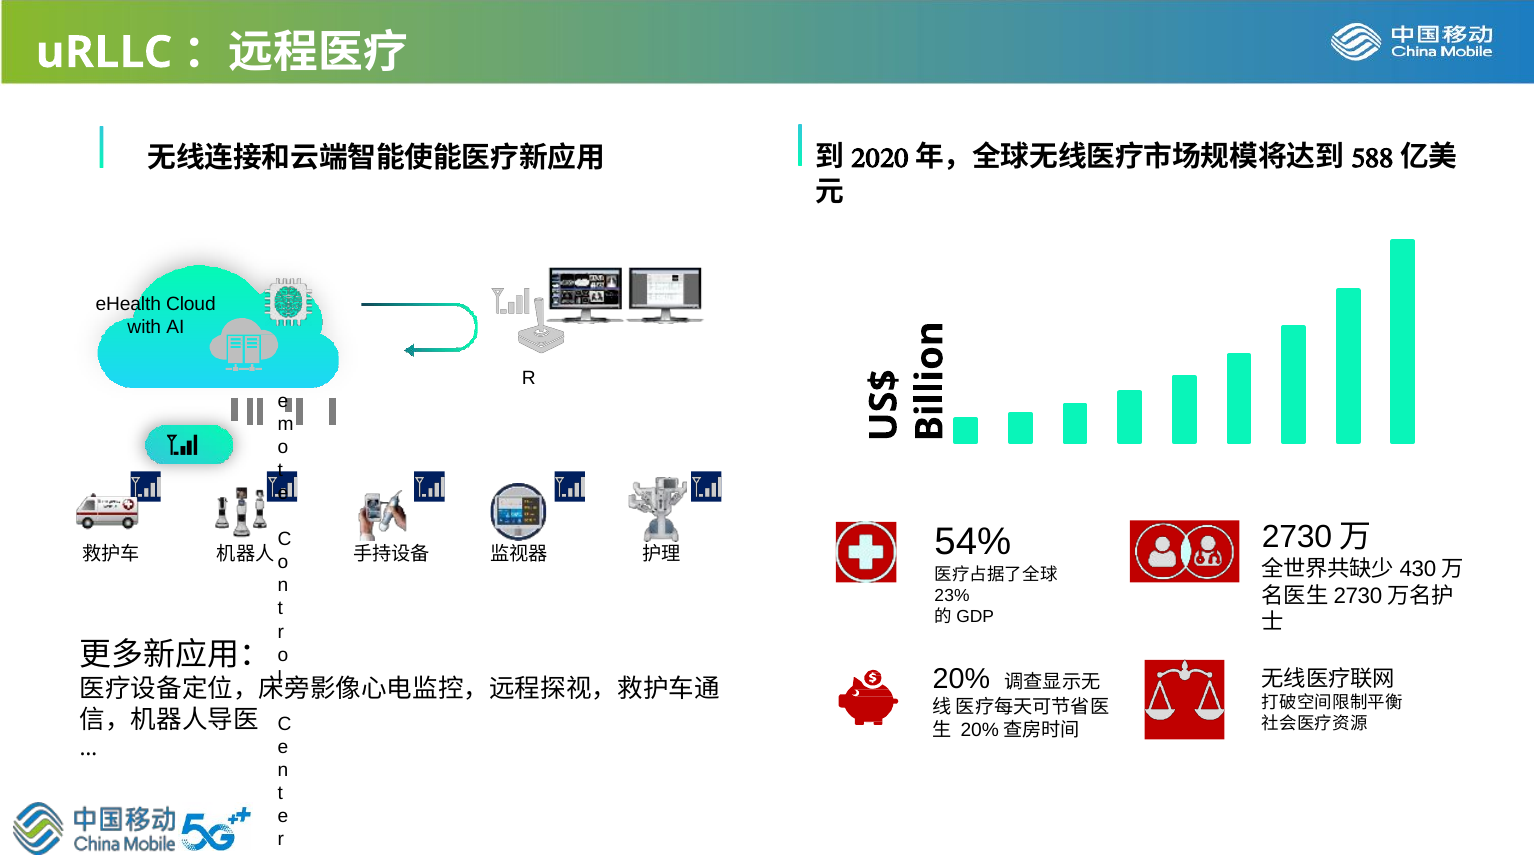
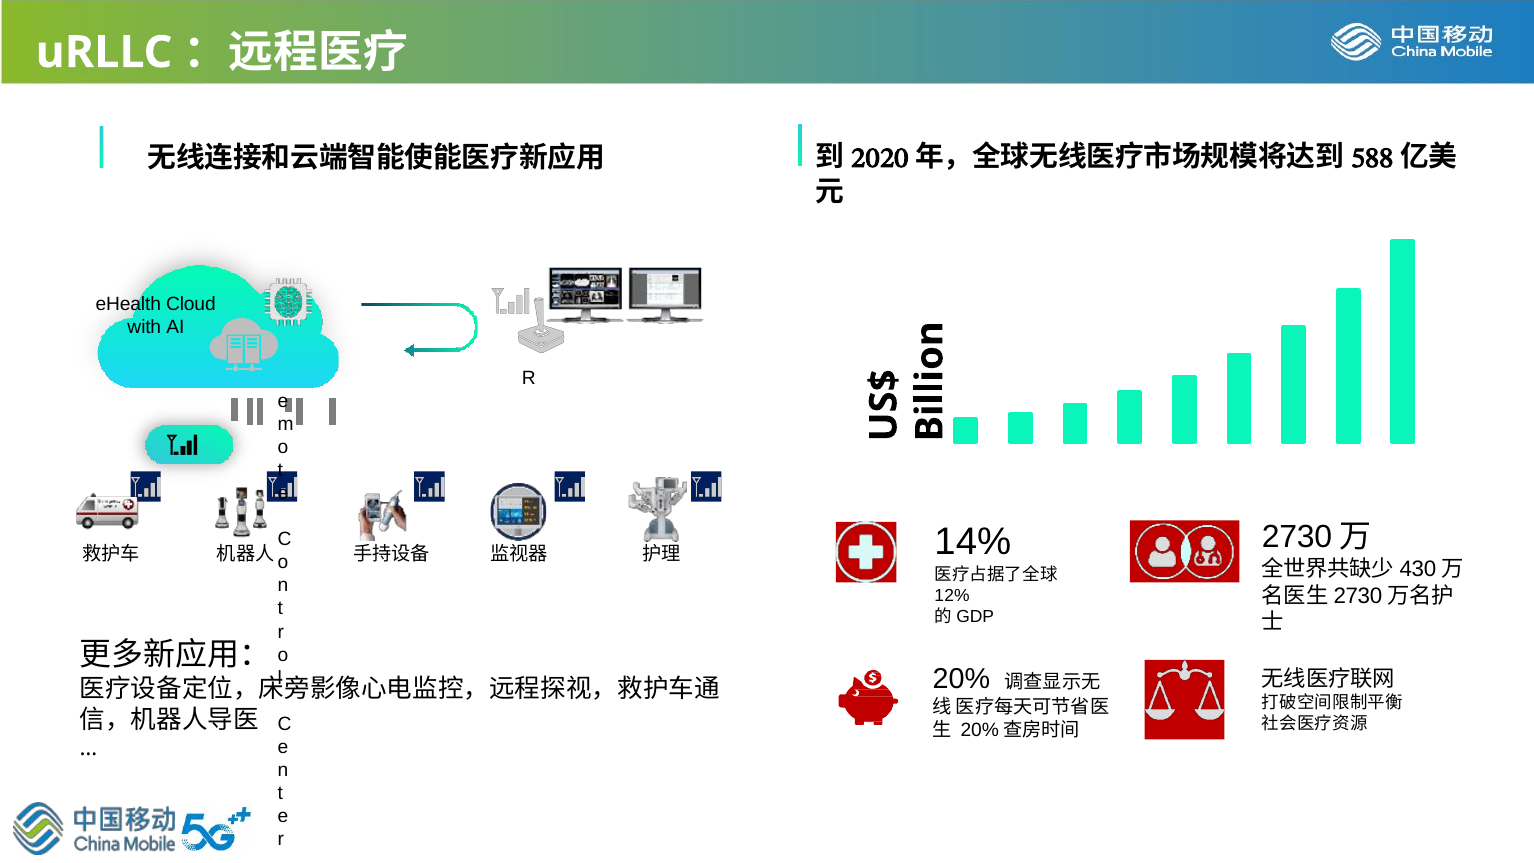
54%: 54% -> 14% (973, 542)
23%: 23% -> 12% (952, 596)
